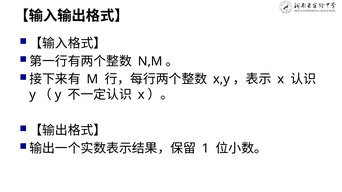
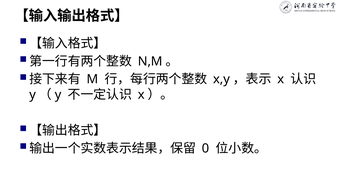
1: 1 -> 0 (206, 149)
